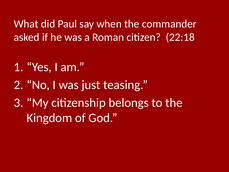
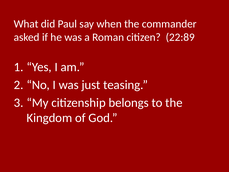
22:18: 22:18 -> 22:89 (180, 37)
